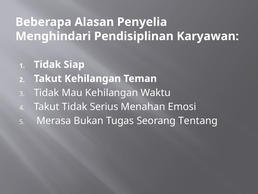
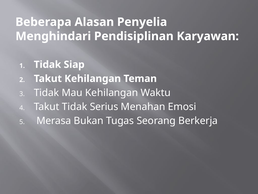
Tentang: Tentang -> Berkerja (198, 121)
